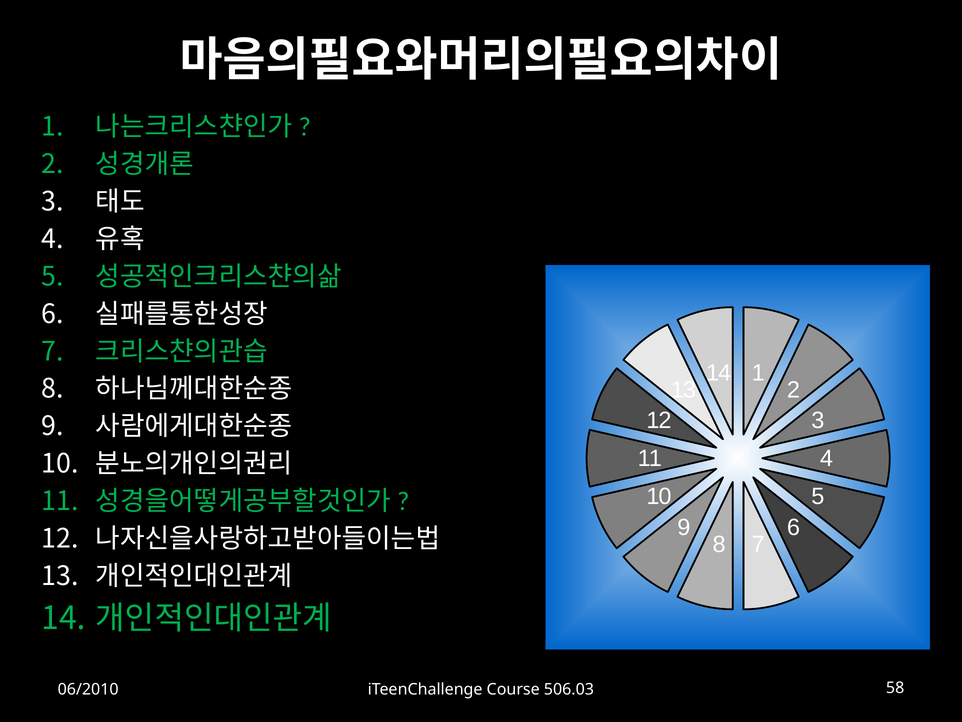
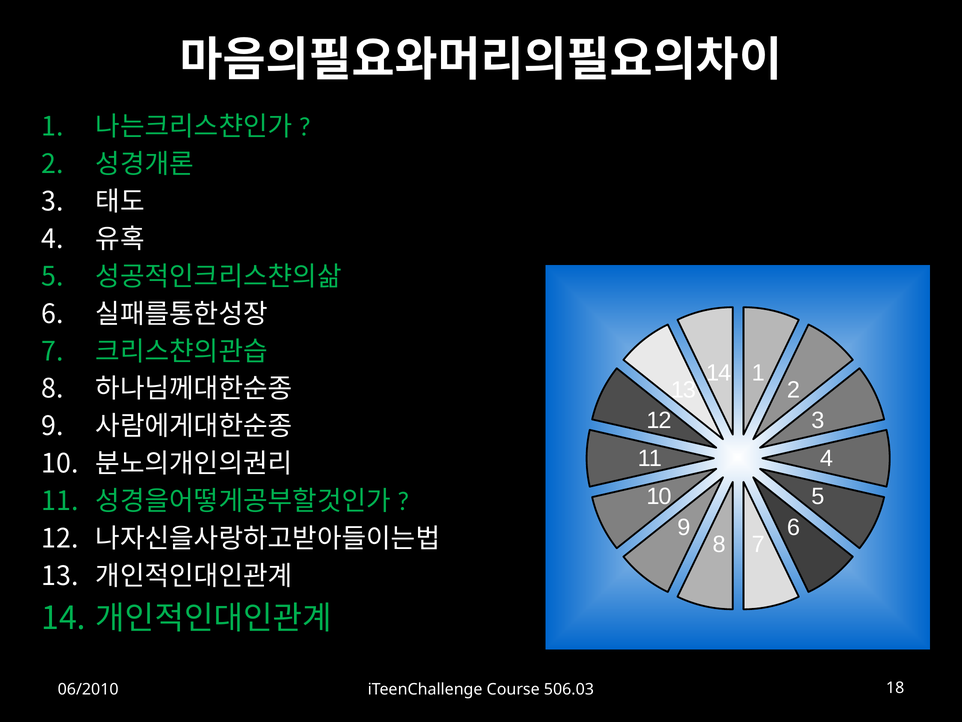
58: 58 -> 18 (895, 688)
